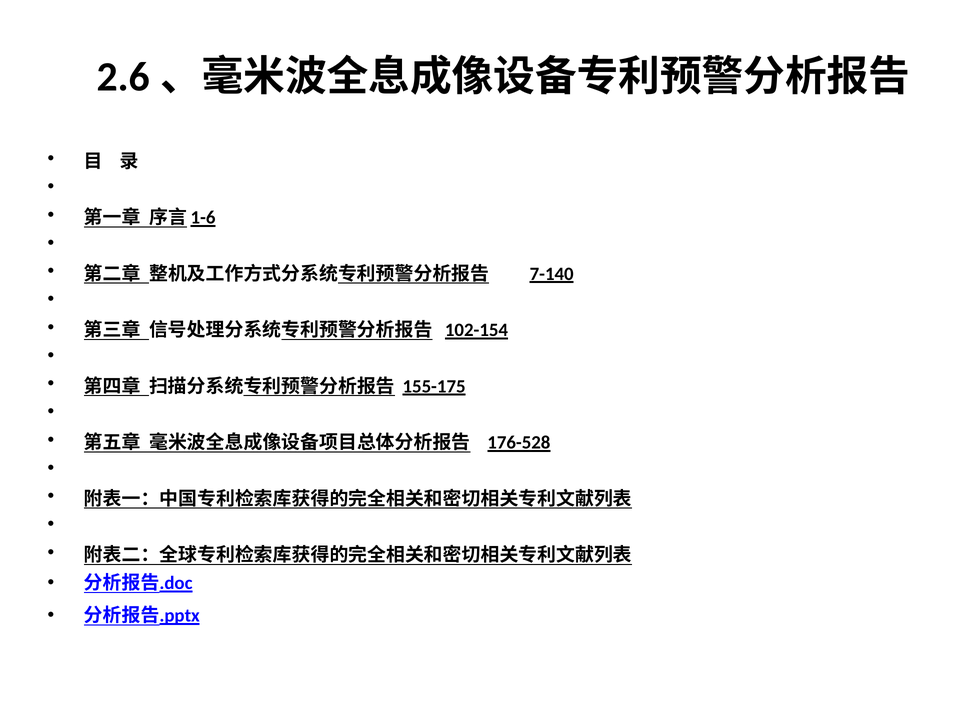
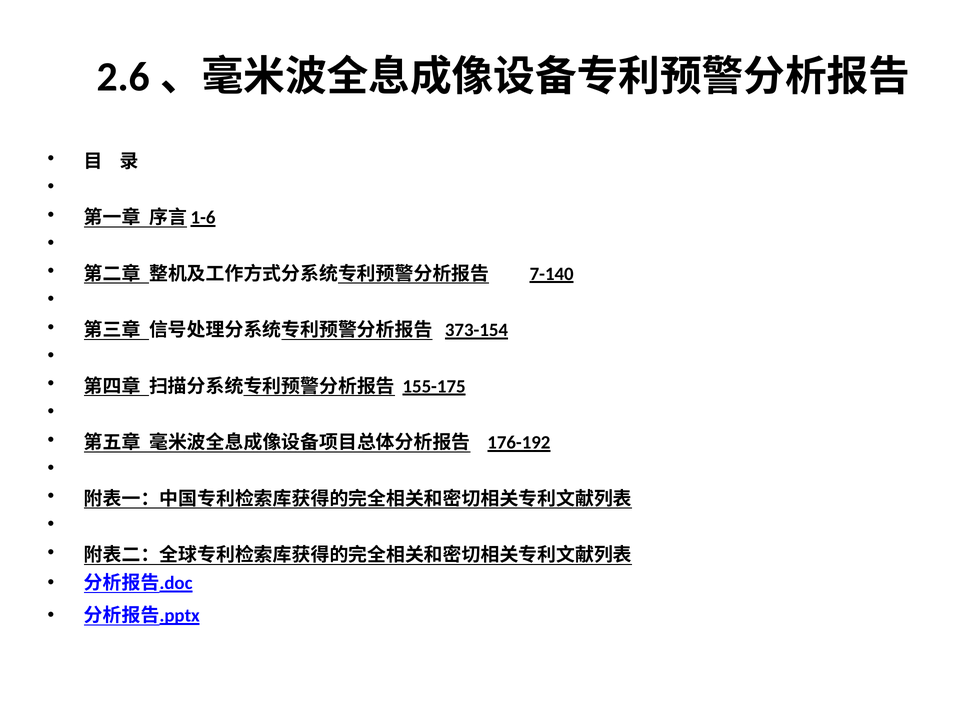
102-154: 102-154 -> 373-154 (476, 330)
176-528: 176-528 -> 176-192 (519, 442)
